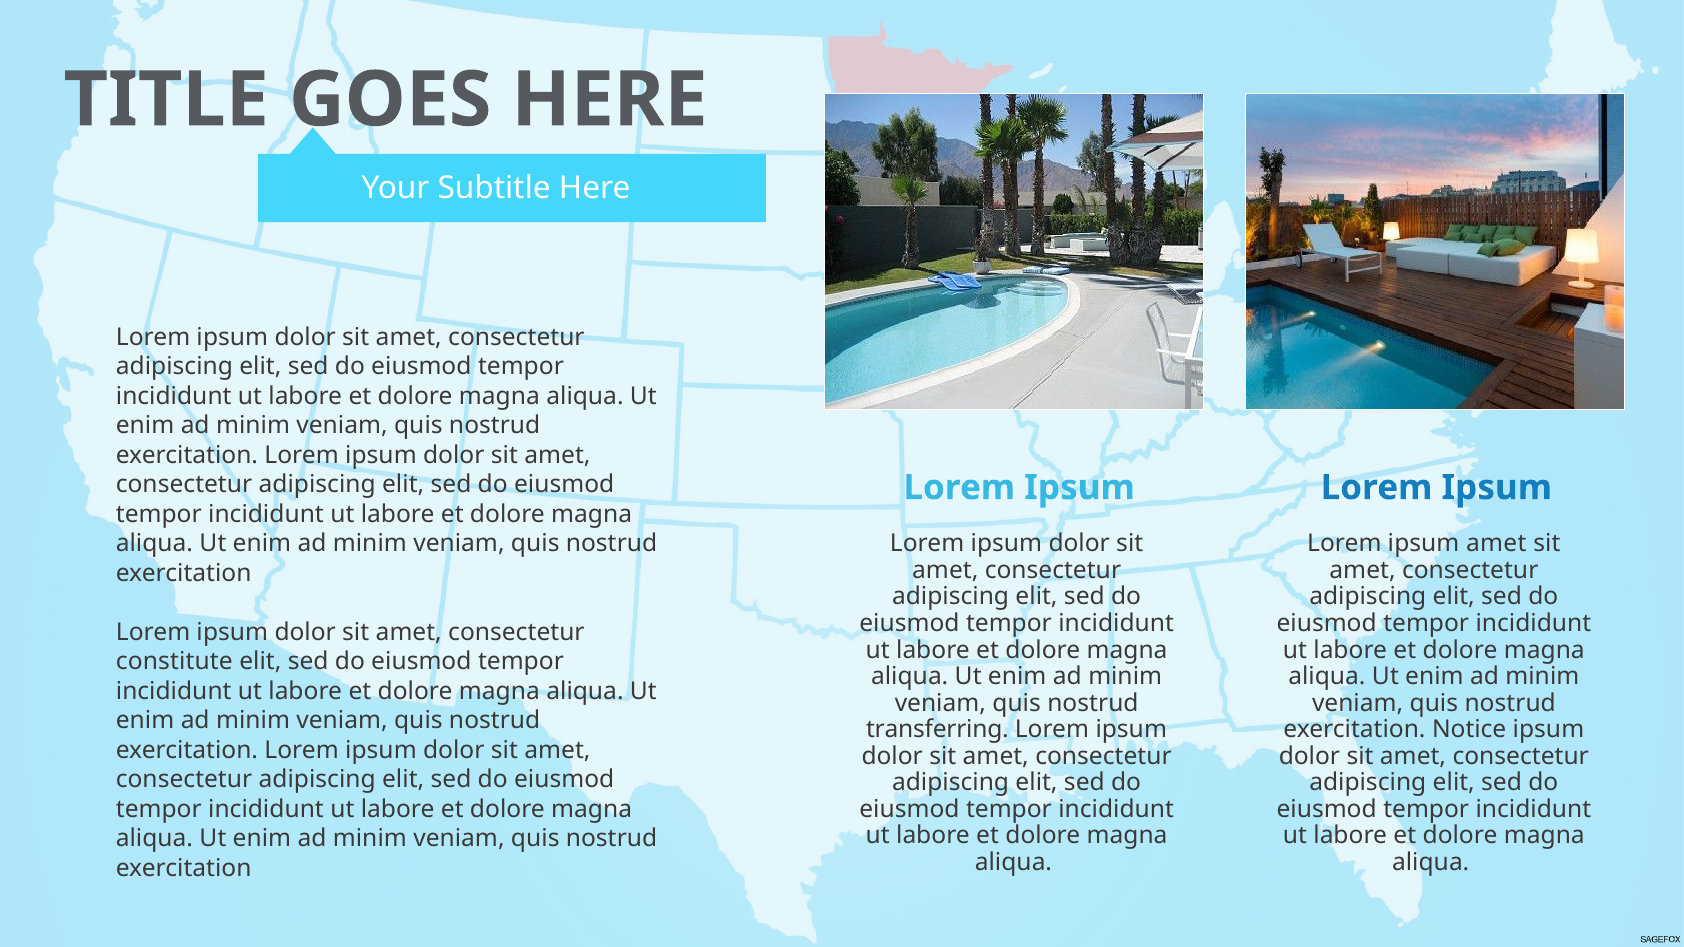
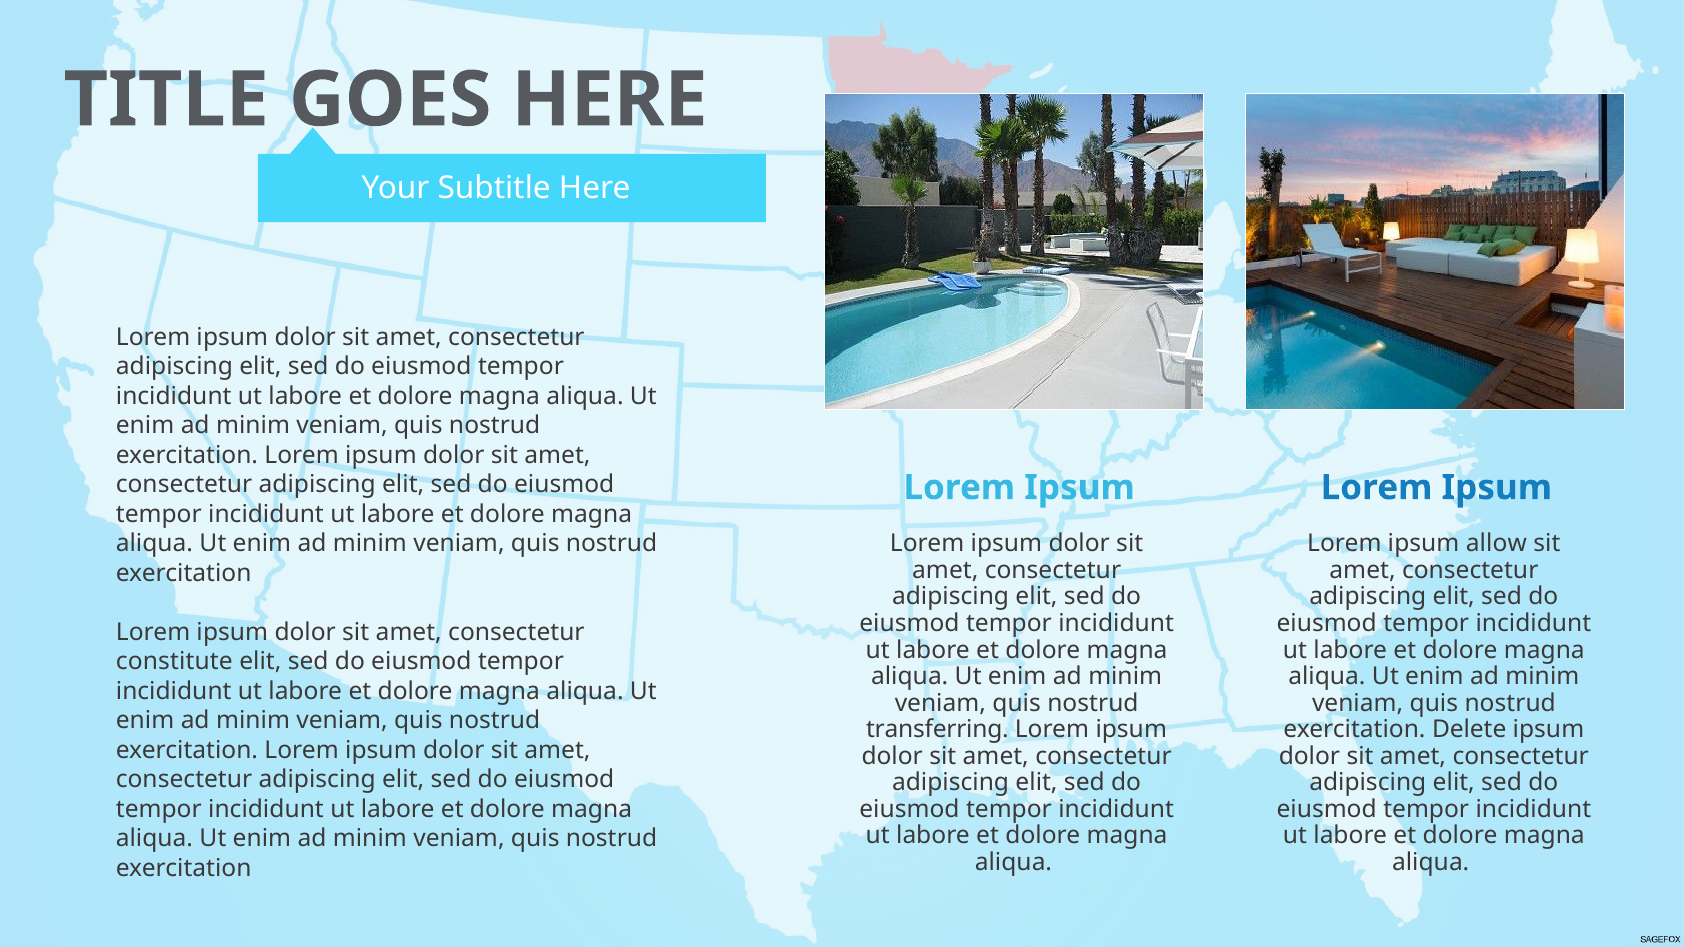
ipsum amet: amet -> allow (1496, 544)
Notice: Notice -> Delete (1469, 730)
